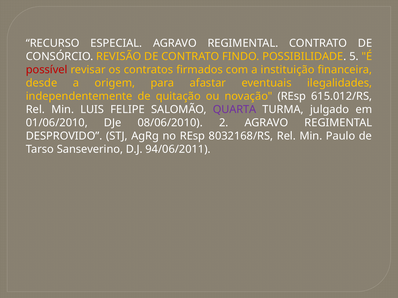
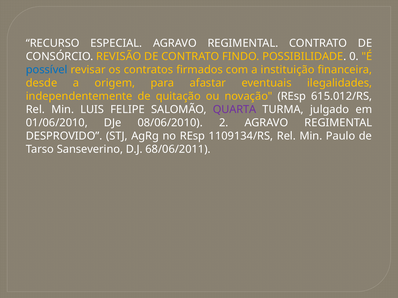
5: 5 -> 0 (354, 57)
possível colour: red -> blue (47, 70)
8032168/RS: 8032168/RS -> 1109134/RS (241, 136)
94/06/2011: 94/06/2011 -> 68/06/2011 (178, 150)
